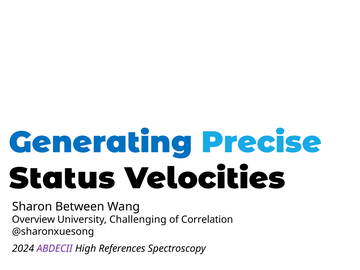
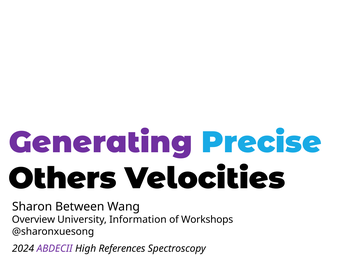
Generating colour: blue -> purple (101, 143)
Status: Status -> Others (62, 179)
Challenging: Challenging -> Information (138, 220)
Correlation: Correlation -> Workshops (207, 220)
